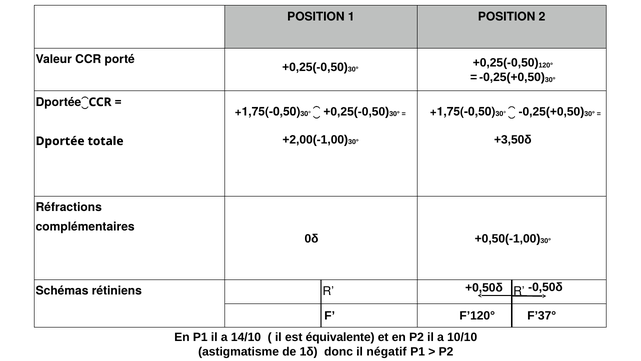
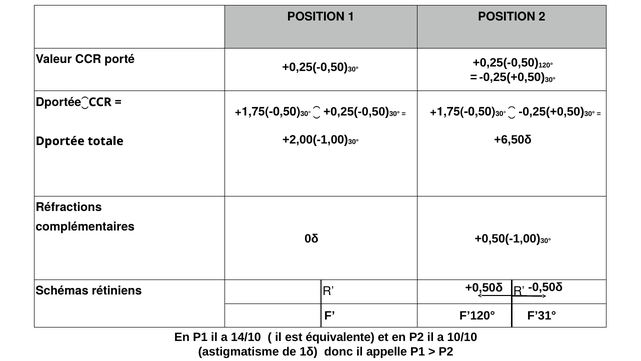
+3,50δ: +3,50δ -> +6,50δ (513, 140)
F’37°: F’37° -> F’31° (542, 315)
négatif: négatif -> appelle (387, 351)
